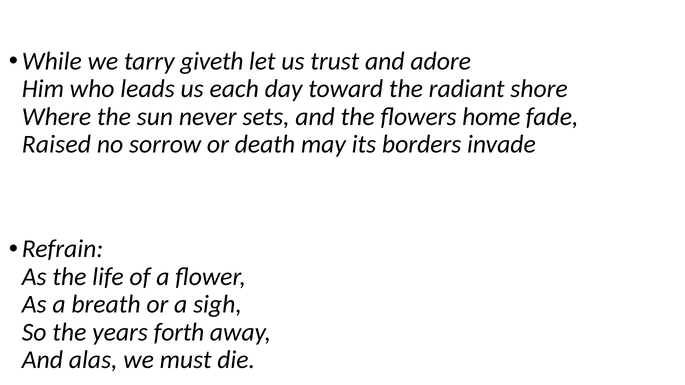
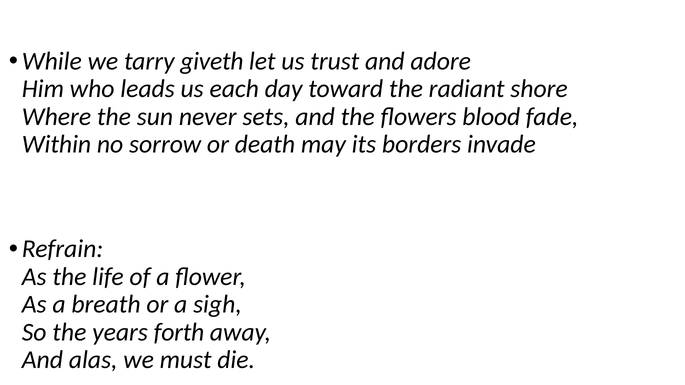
home: home -> blood (491, 117)
Raised: Raised -> Within (56, 145)
